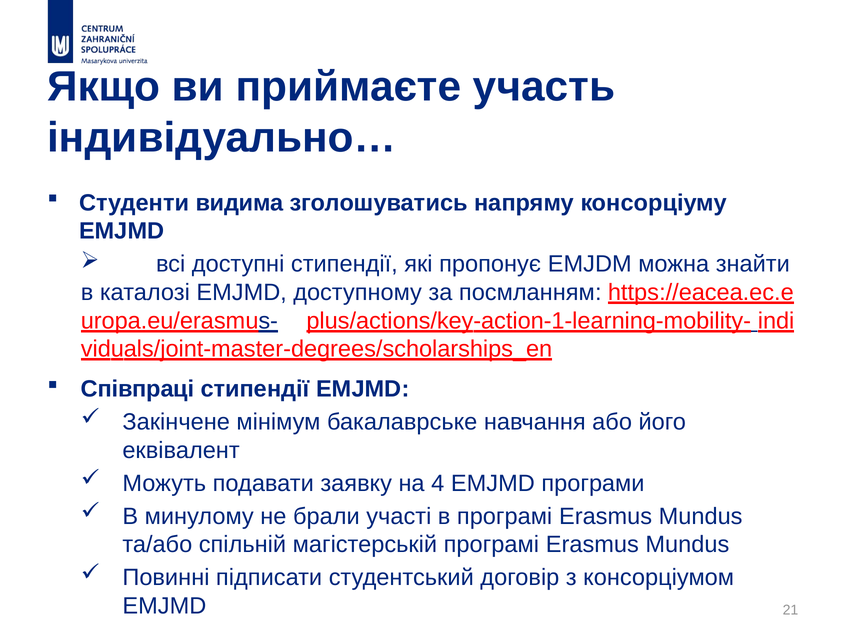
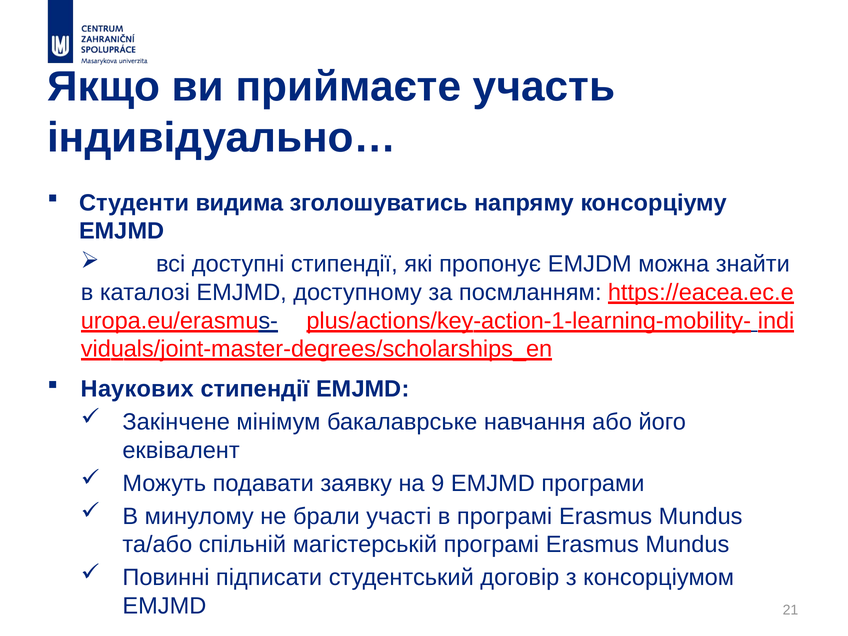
Співпраці: Співпраці -> Наукових (137, 389)
4: 4 -> 9 (438, 483)
